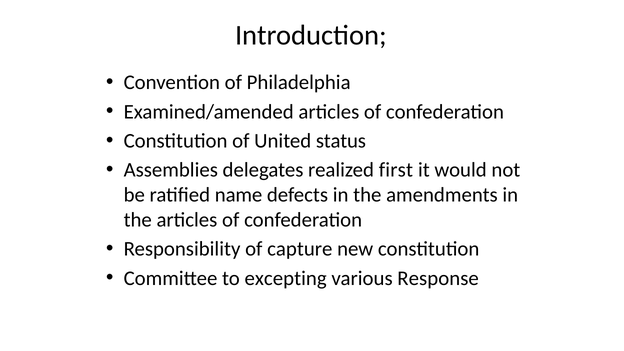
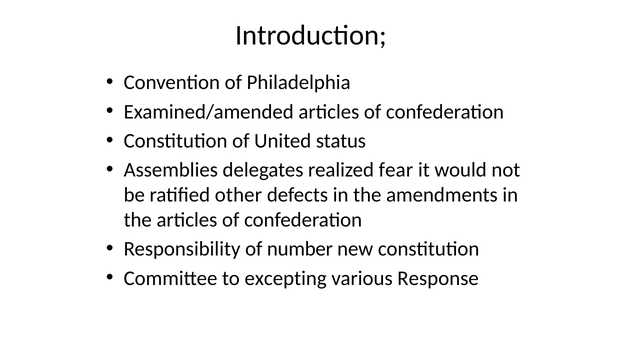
first: first -> fear (396, 170)
name: name -> other (238, 195)
capture: capture -> number (300, 249)
